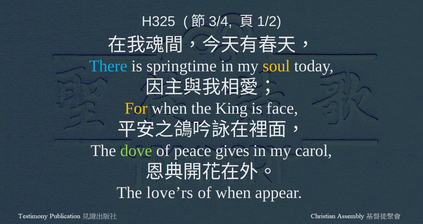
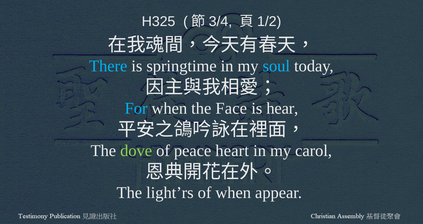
soul colour: yellow -> light blue (276, 66)
For colour: yellow -> light blue (136, 108)
King: King -> Face (231, 108)
face: face -> hear (282, 108)
gives: gives -> heart (232, 151)
love’rs: love’rs -> light’rs (170, 193)
